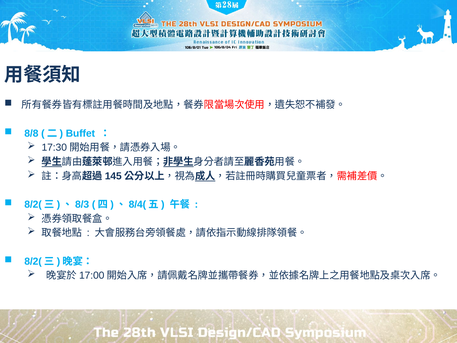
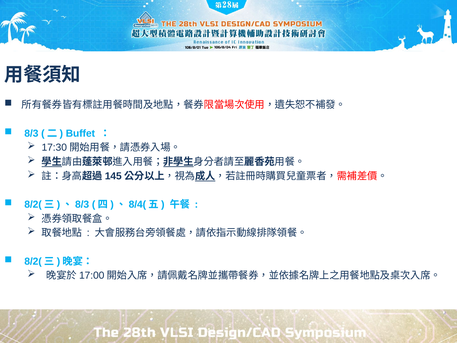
8/8: 8/8 -> 8/3 (31, 133)
